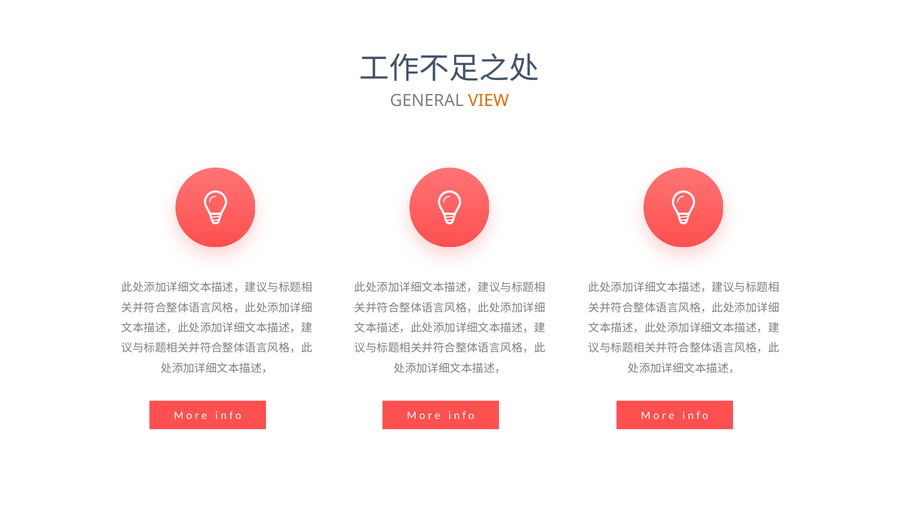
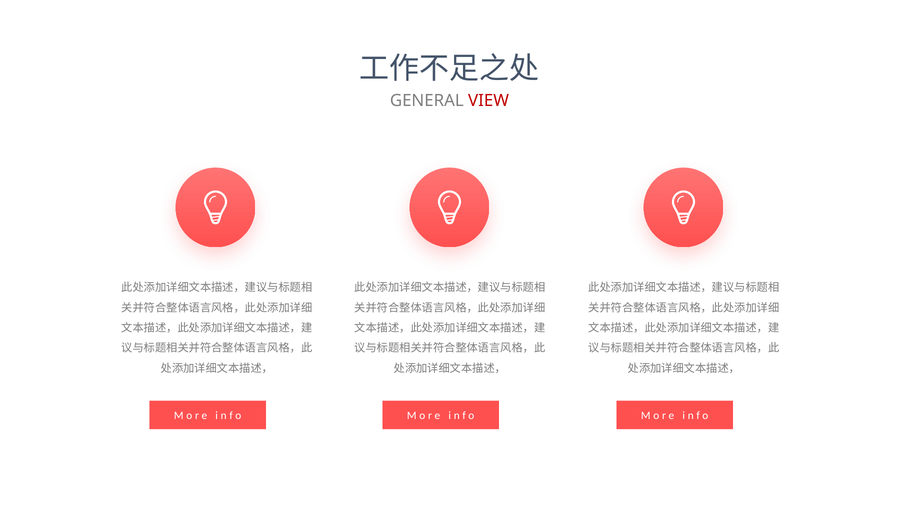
VIEW colour: orange -> red (489, 101)
